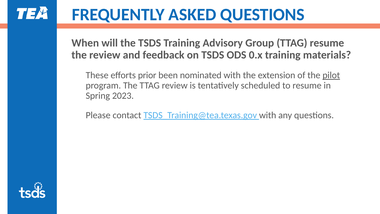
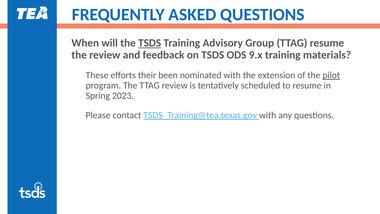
TSDS underline: none -> present (150, 43)
0.x: 0.x -> 9.x (256, 55)
prior: prior -> their (147, 75)
